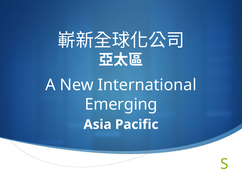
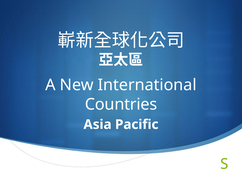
Emerging: Emerging -> Countries (121, 104)
